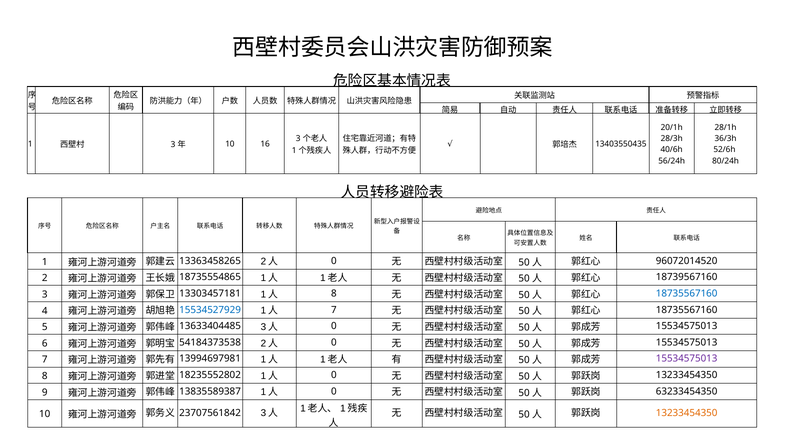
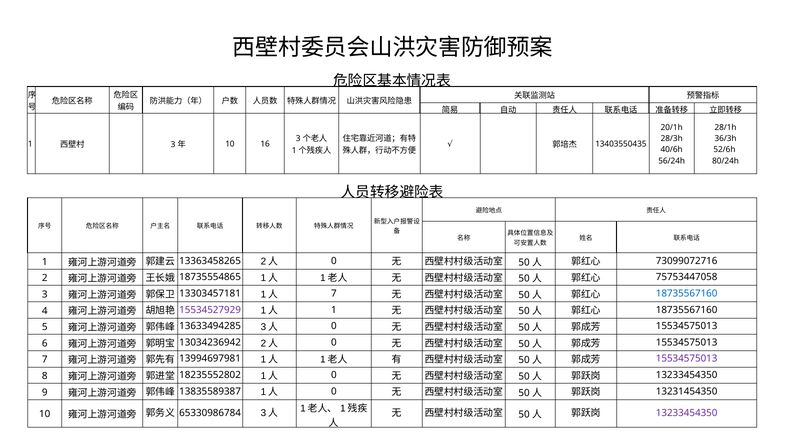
96072014520: 96072014520 -> 73099072716 (687, 261)
18739567160: 18739567160 -> 75753447058 (687, 277)
8: 8 -> 7 (334, 293)
15534527929 colour: blue -> purple (210, 309)
7: 7 -> 1 (334, 309)
13633404485: 13633404485 -> 13633494285 (210, 326)
54184373538: 54184373538 -> 13034236942 (210, 342)
63233454350: 63233454350 -> 13231454350 (687, 391)
13233454350 colour: orange -> purple (687, 412)
23707561842: 23707561842 -> 65330986784 (210, 412)
